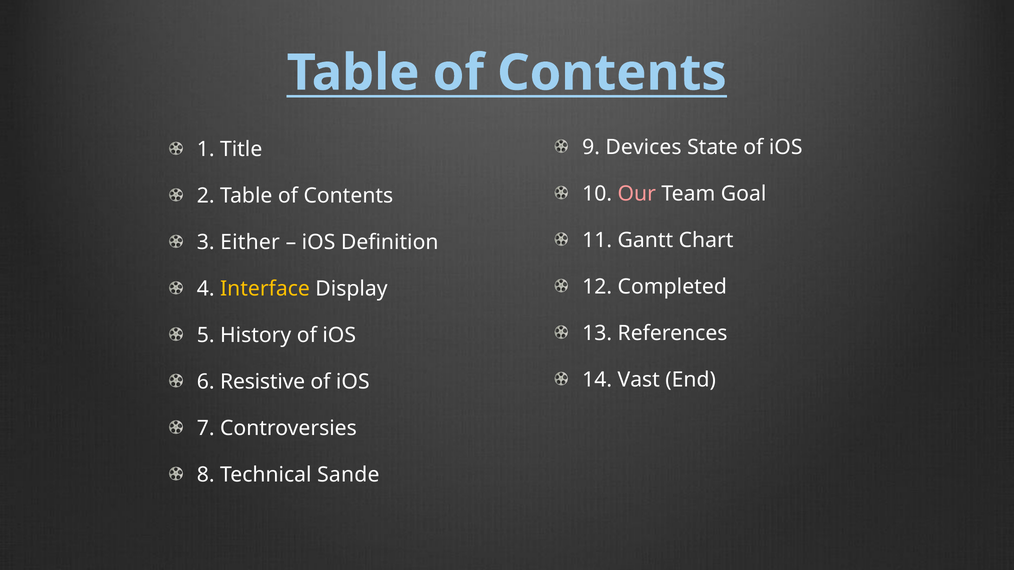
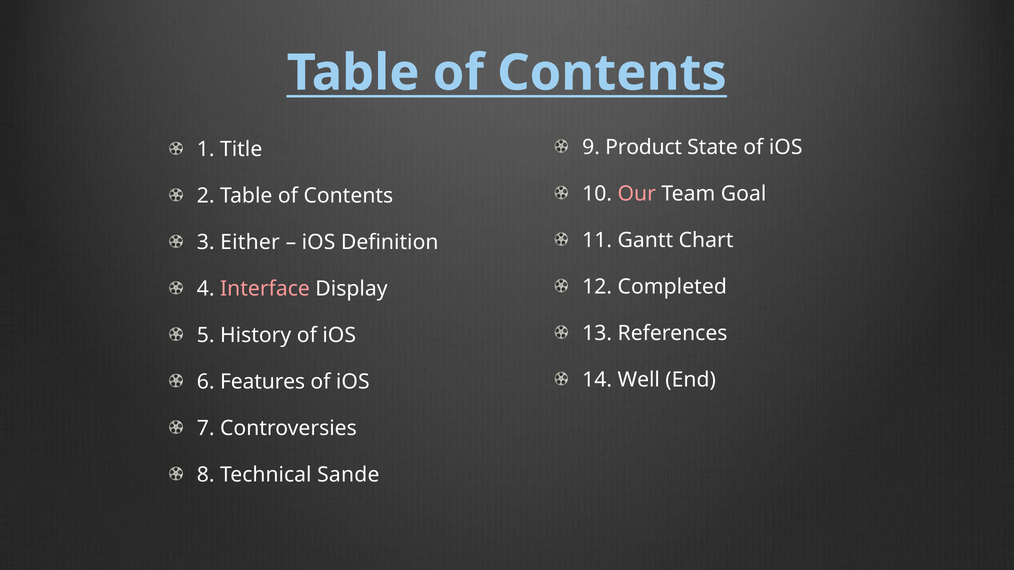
Devices: Devices -> Product (644, 147)
Interface colour: yellow -> pink (265, 289)
Vast: Vast -> Well (639, 380)
Resistive: Resistive -> Features (263, 382)
